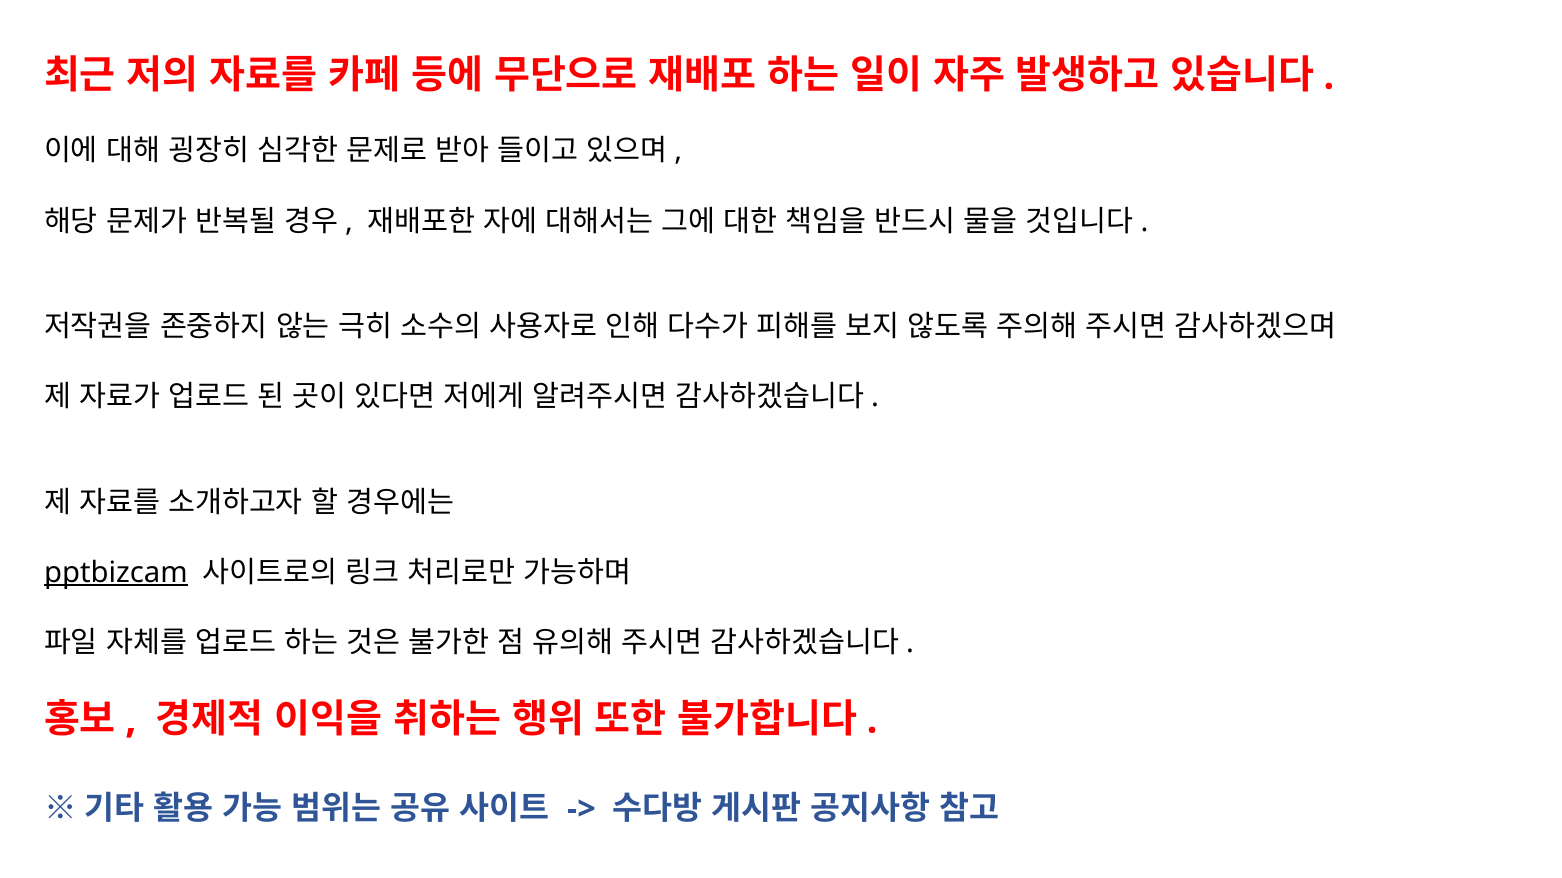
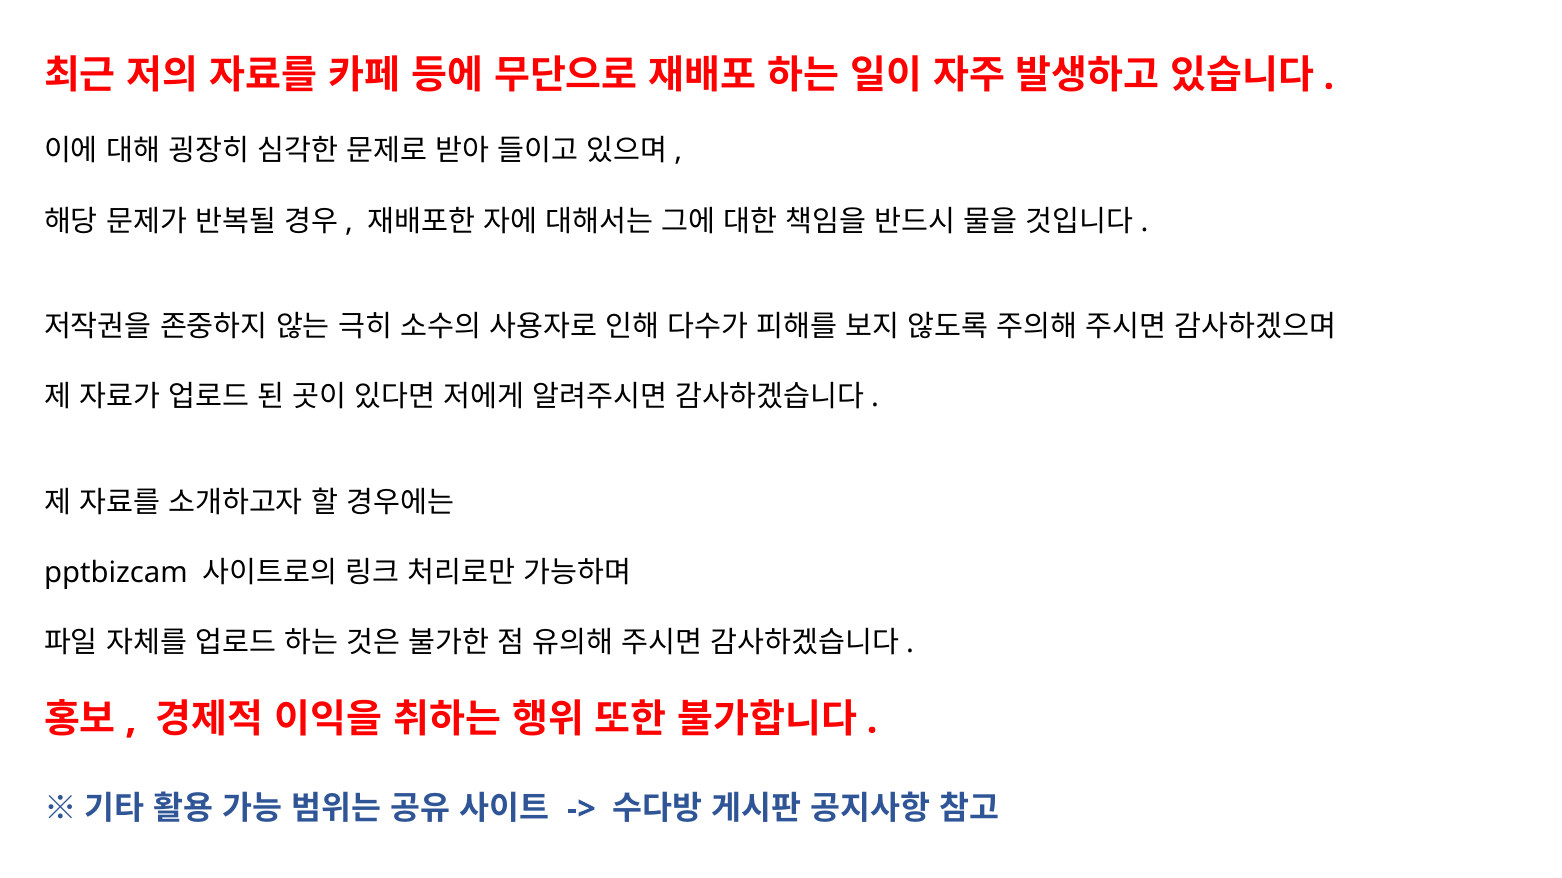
pptbizcam underline: present -> none (116, 573)
